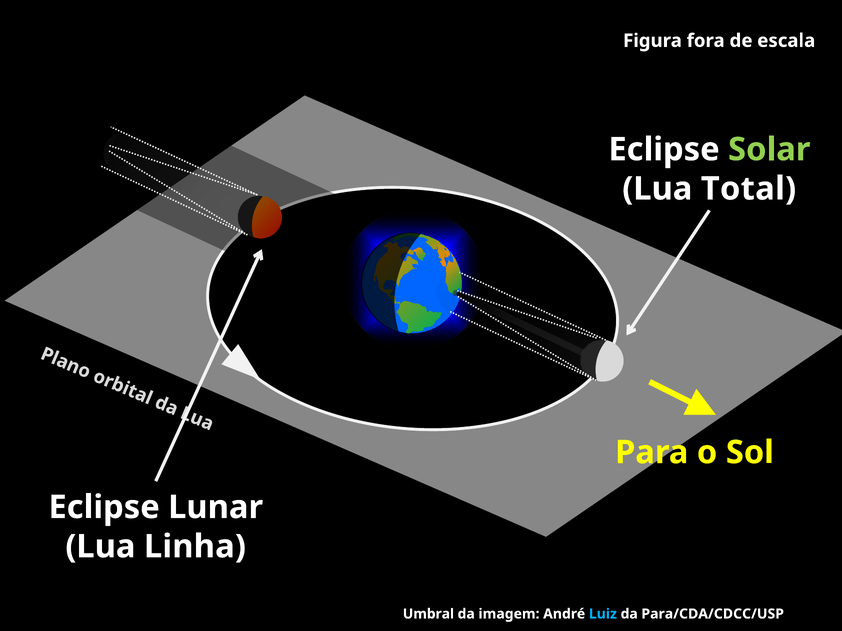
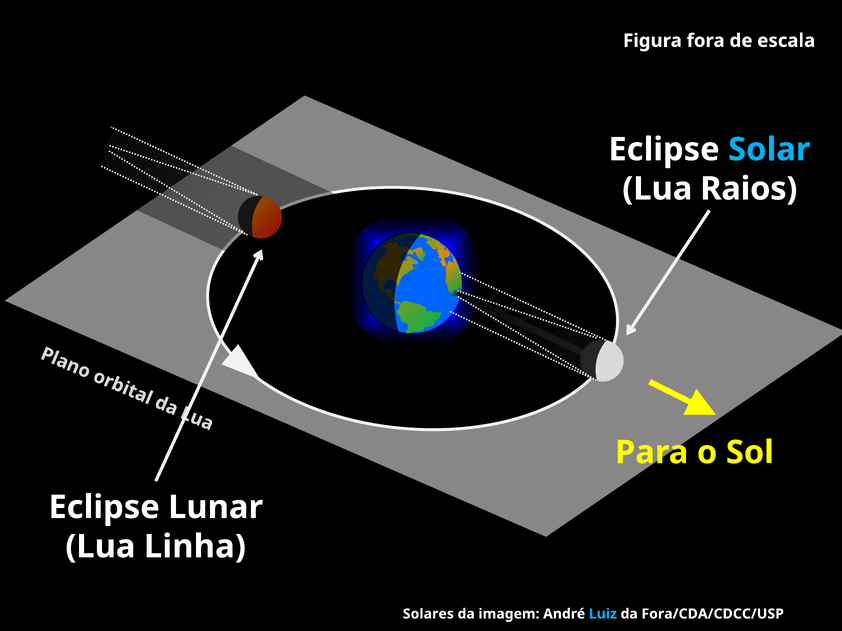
Solar colour: light green -> light blue (769, 150)
Total: Total -> Raios (749, 189)
Umbral: Umbral -> Solares (428, 614)
Para/CDA/CDCC/USP: Para/CDA/CDCC/USP -> Fora/CDA/CDCC/USP (713, 614)
